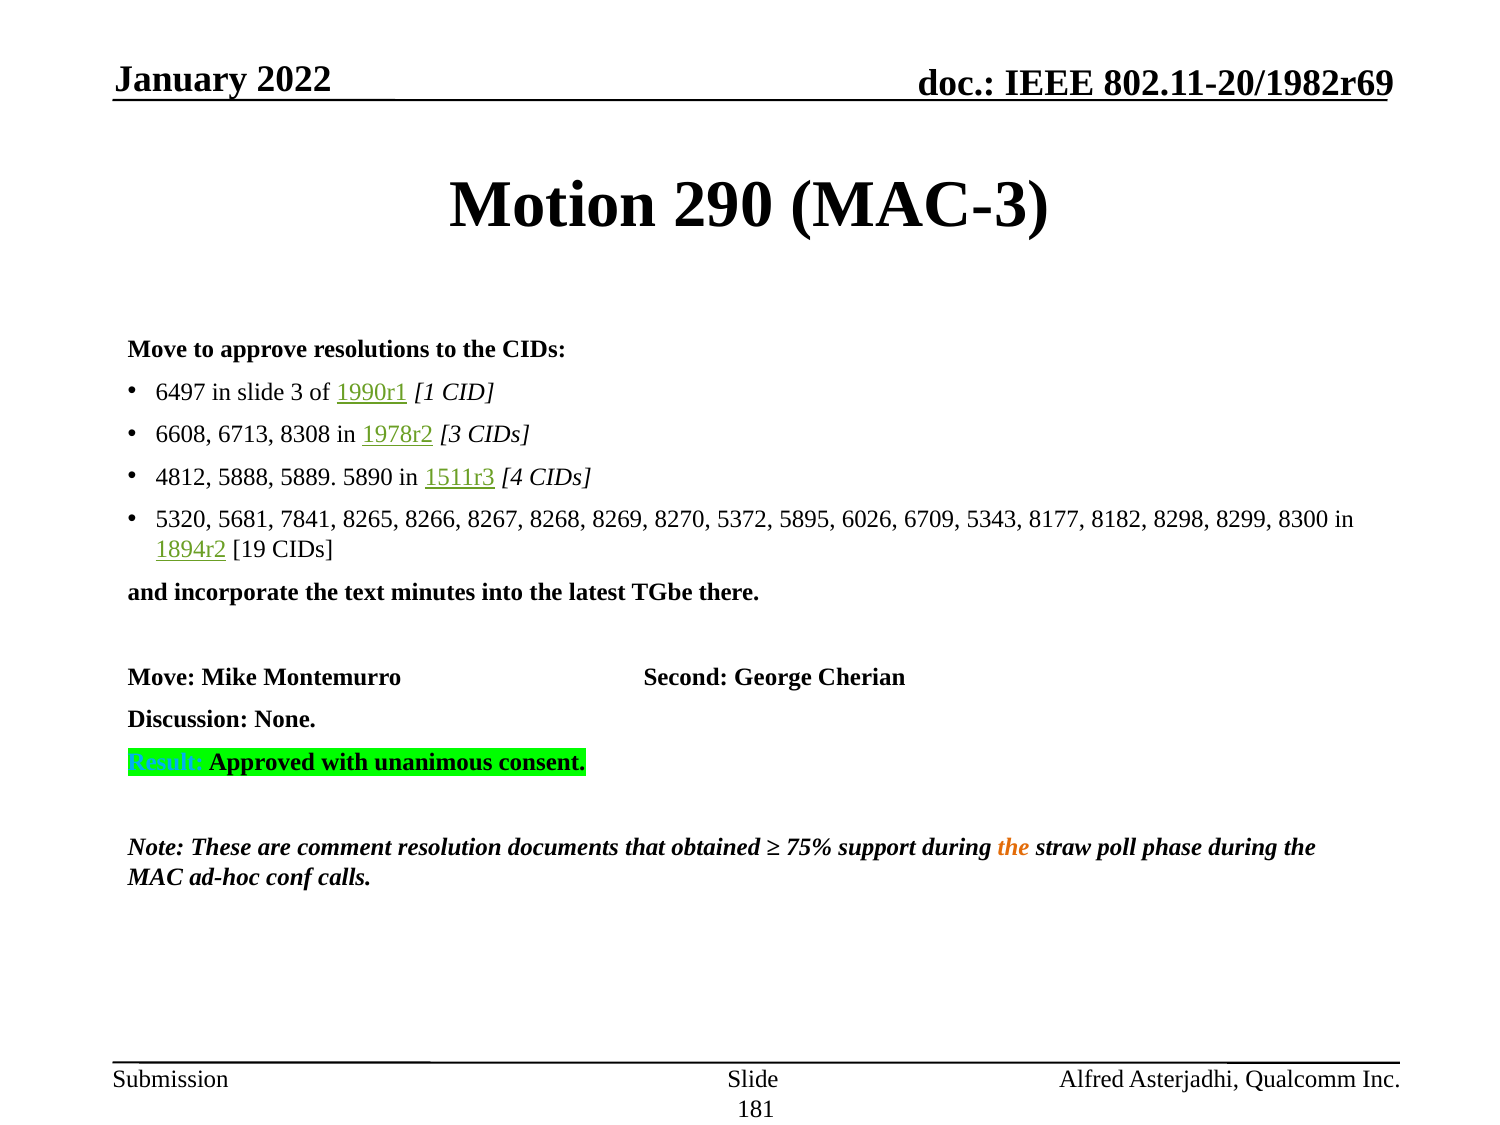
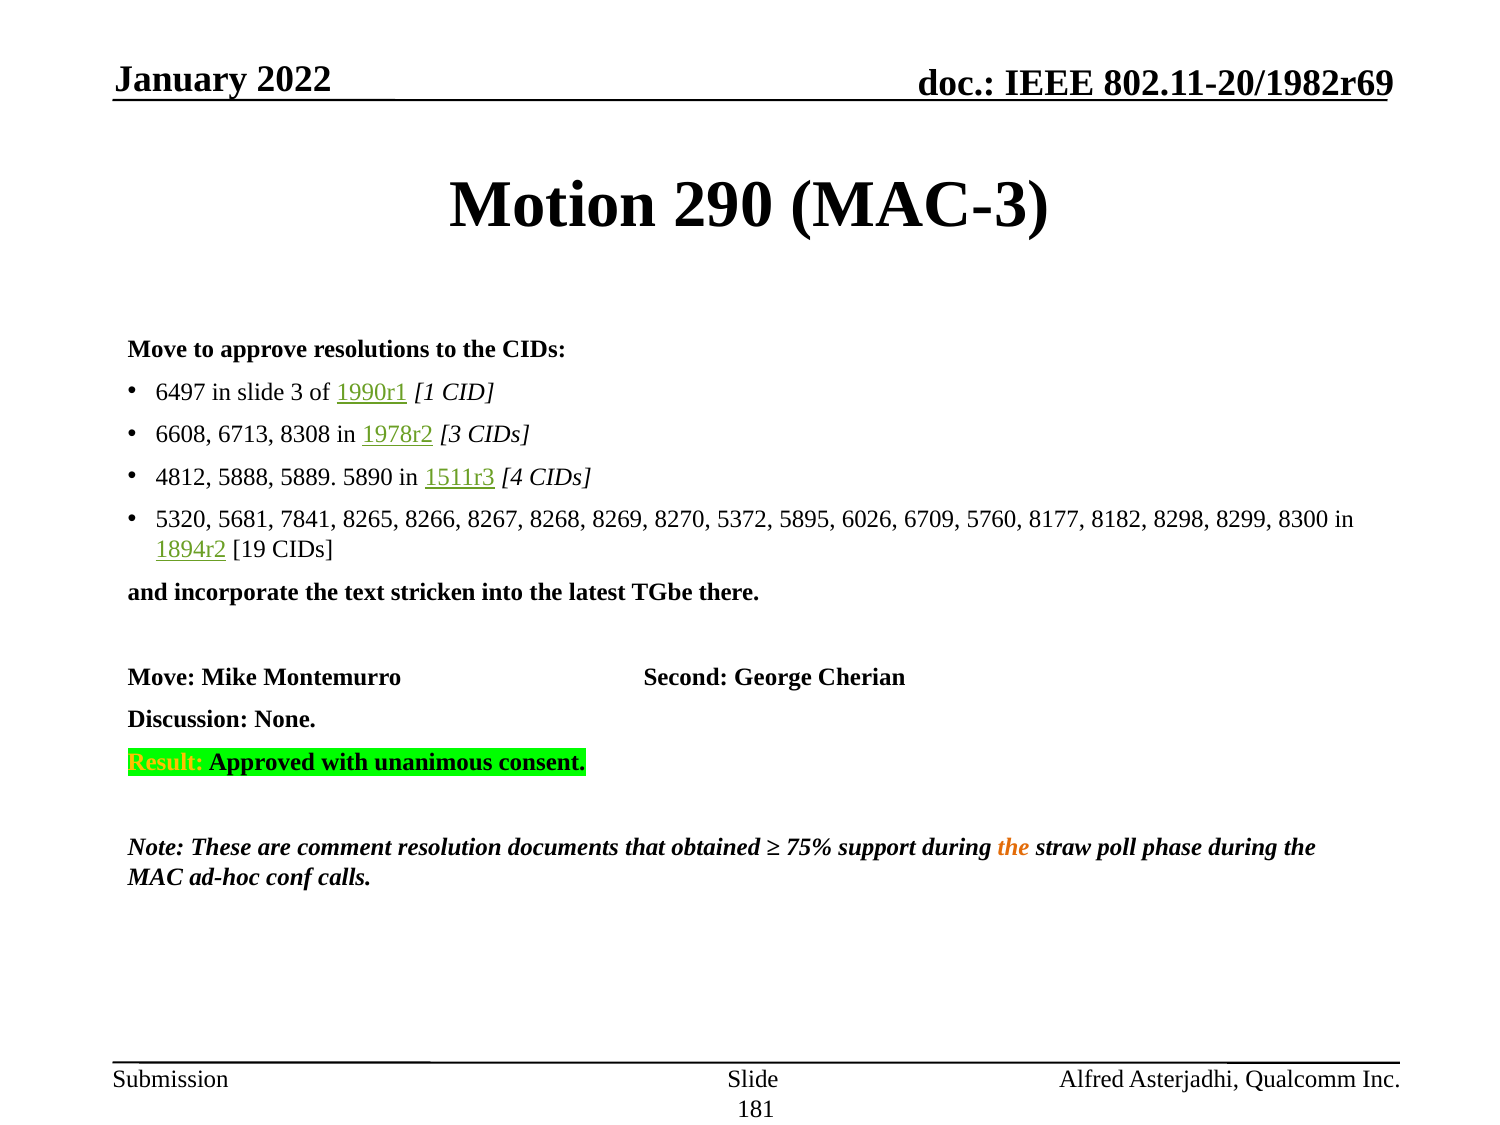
5343: 5343 -> 5760 (995, 519)
minutes: minutes -> stricken (433, 592)
Result colour: light blue -> yellow (166, 762)
